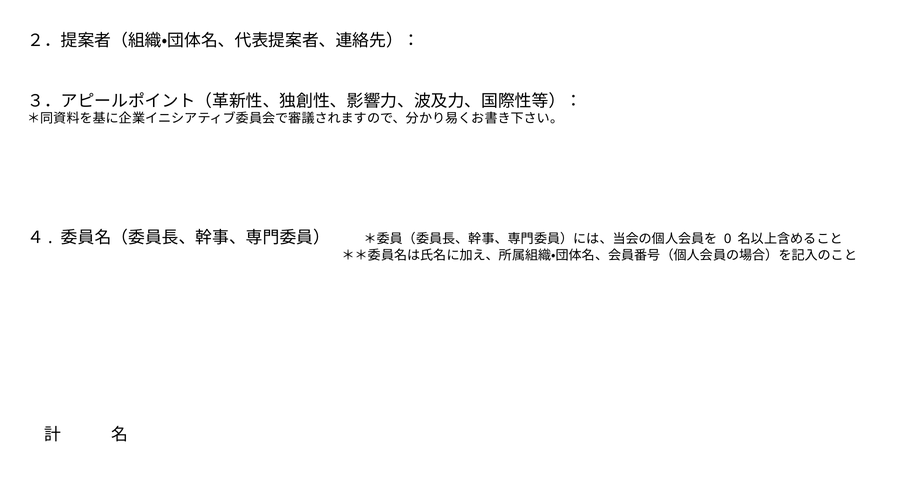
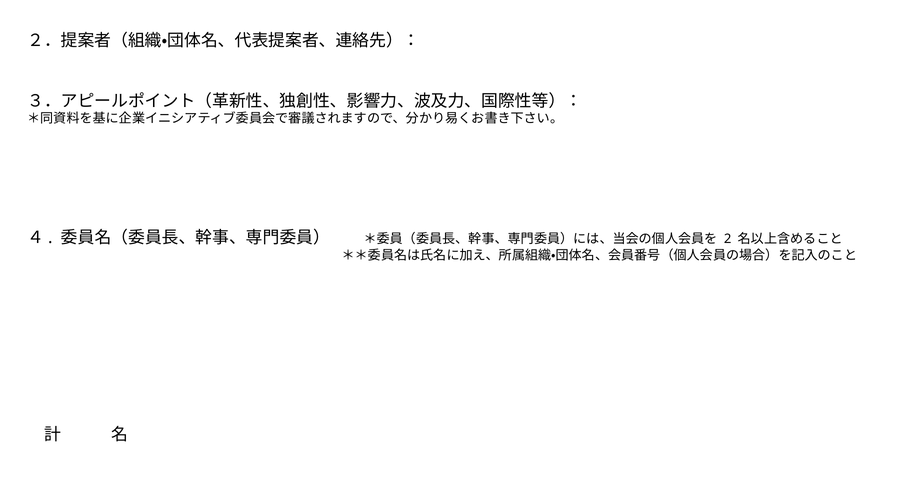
0: 0 -> 2 (728, 239)
